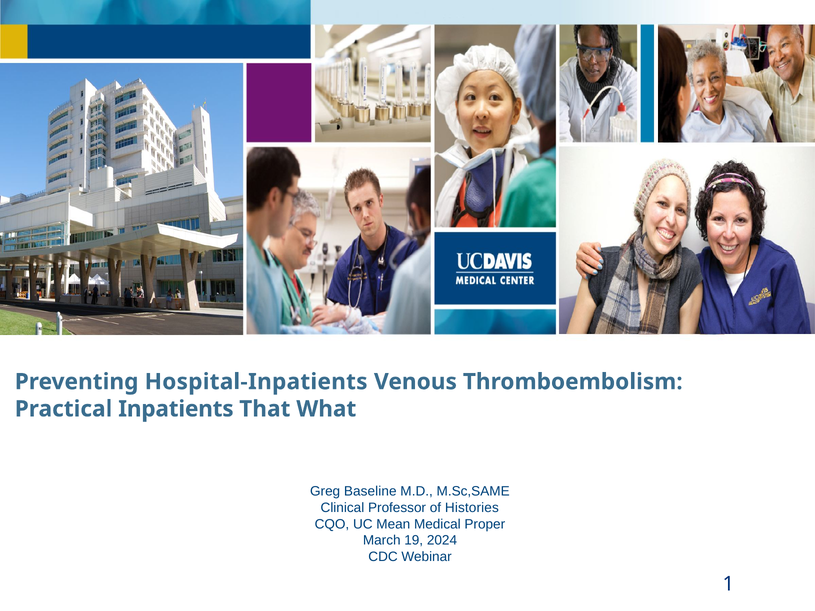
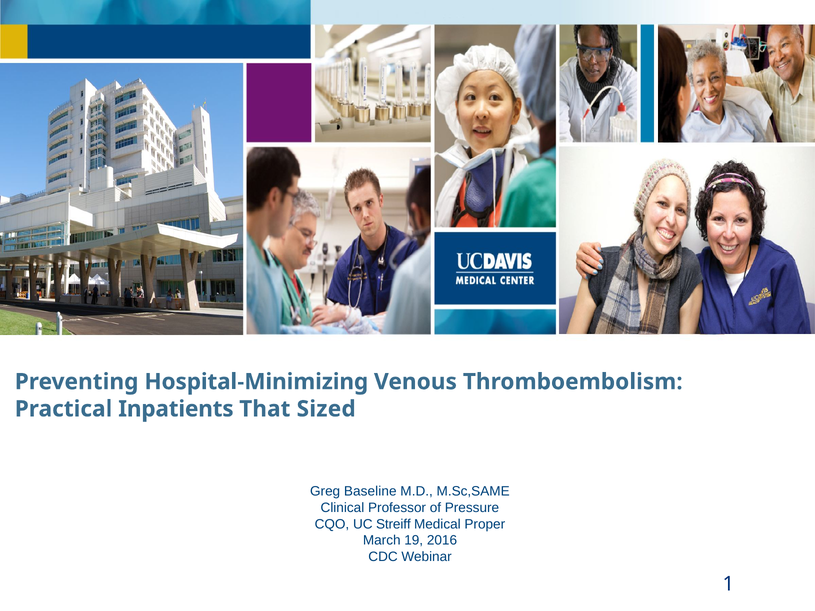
Hospital-Inpatients: Hospital-Inpatients -> Hospital-Minimizing (256, 382)
What: What -> Sized (326, 409)
Histories: Histories -> Pressure (472, 508)
Mean: Mean -> Streiff (393, 524)
2024: 2024 -> 2016 (442, 541)
